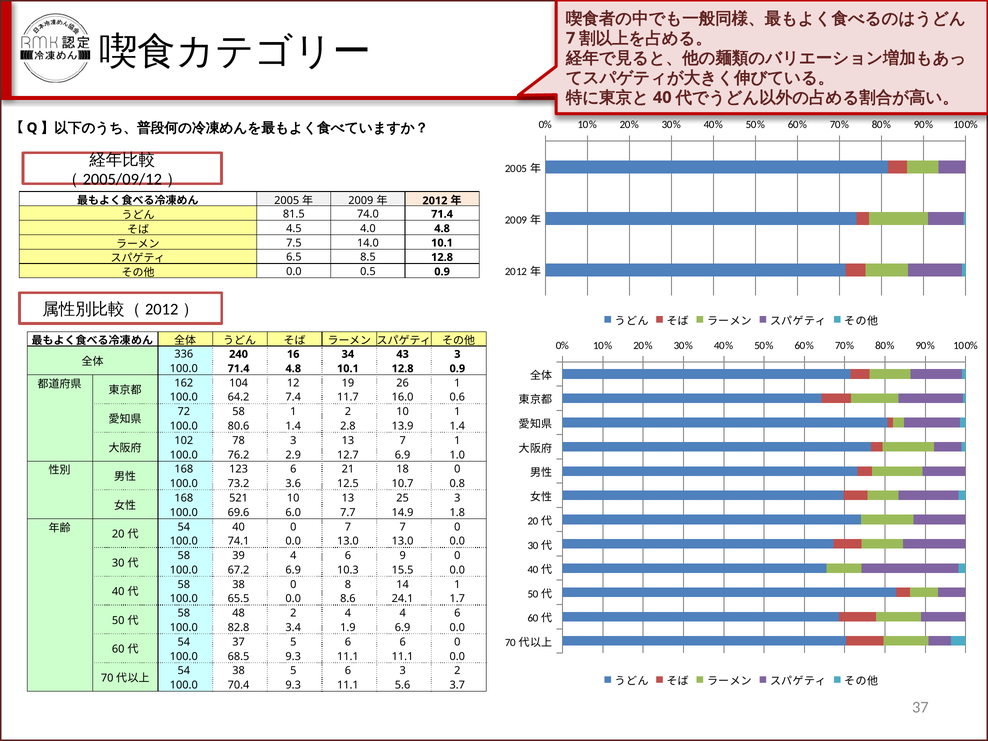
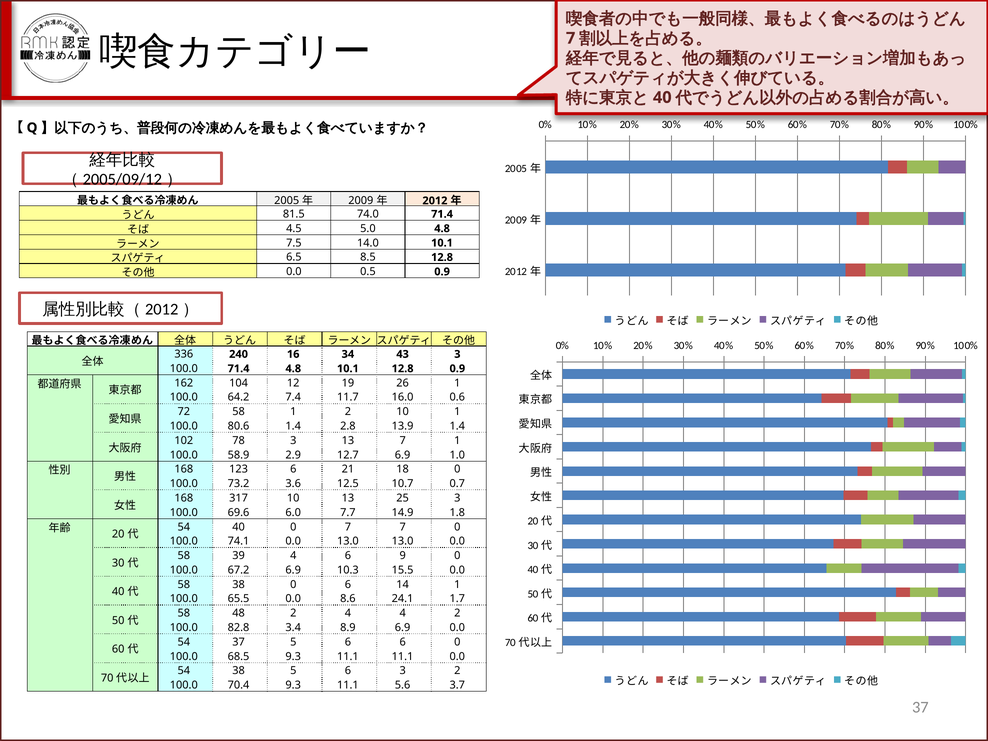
4.0: 4.0 -> 5.0 (368, 229)
76.2: 76.2 -> 58.9 (239, 455)
0.8: 0.8 -> 0.7 (457, 484)
521: 521 -> 317 (239, 498)
0 8: 8 -> 6 (348, 584)
4 4 6: 6 -> 2 (457, 613)
1.9: 1.9 -> 8.9 (348, 628)
